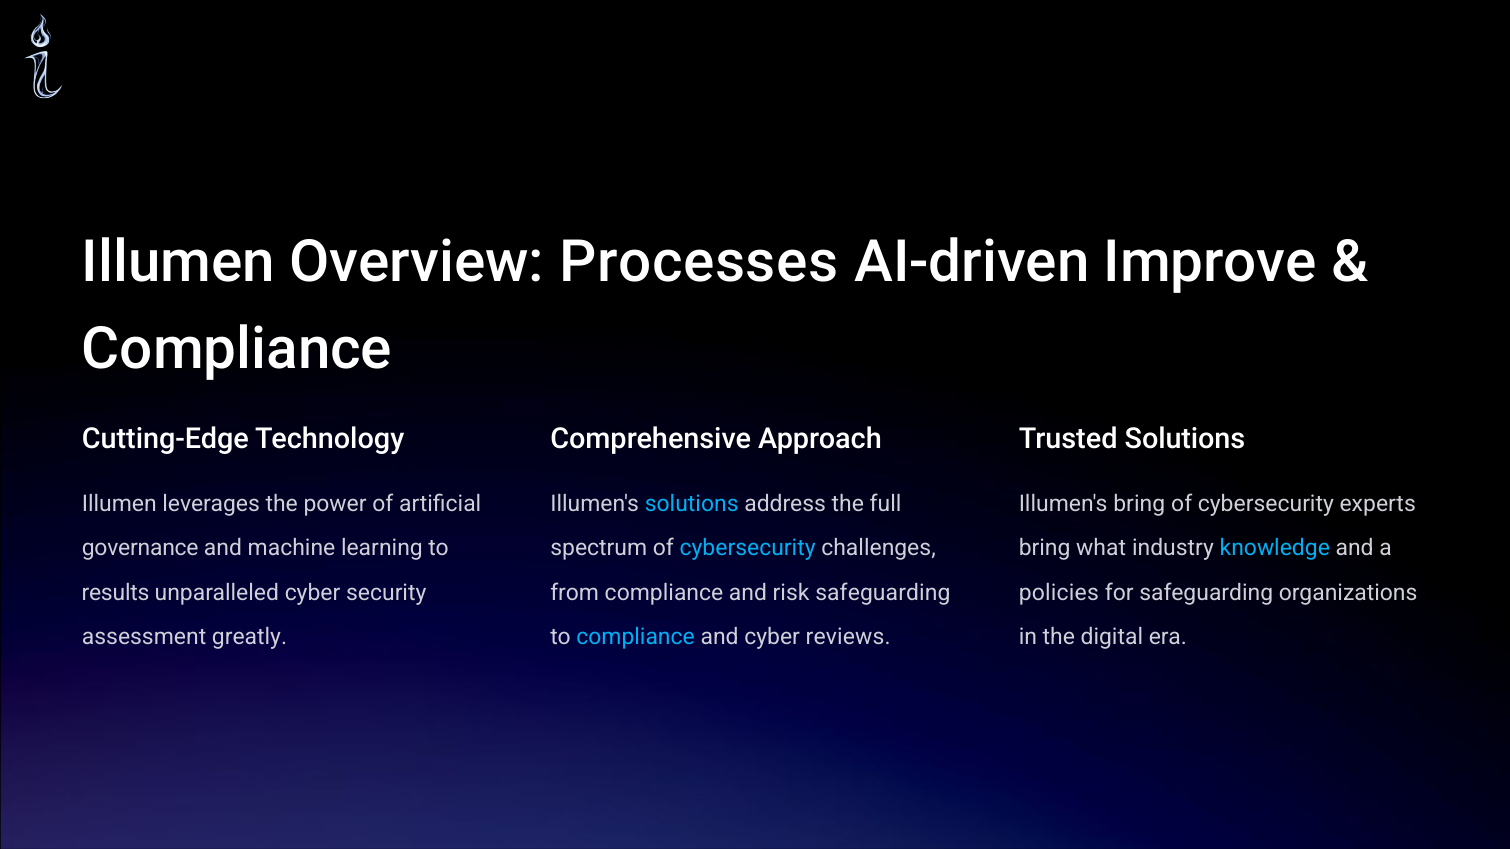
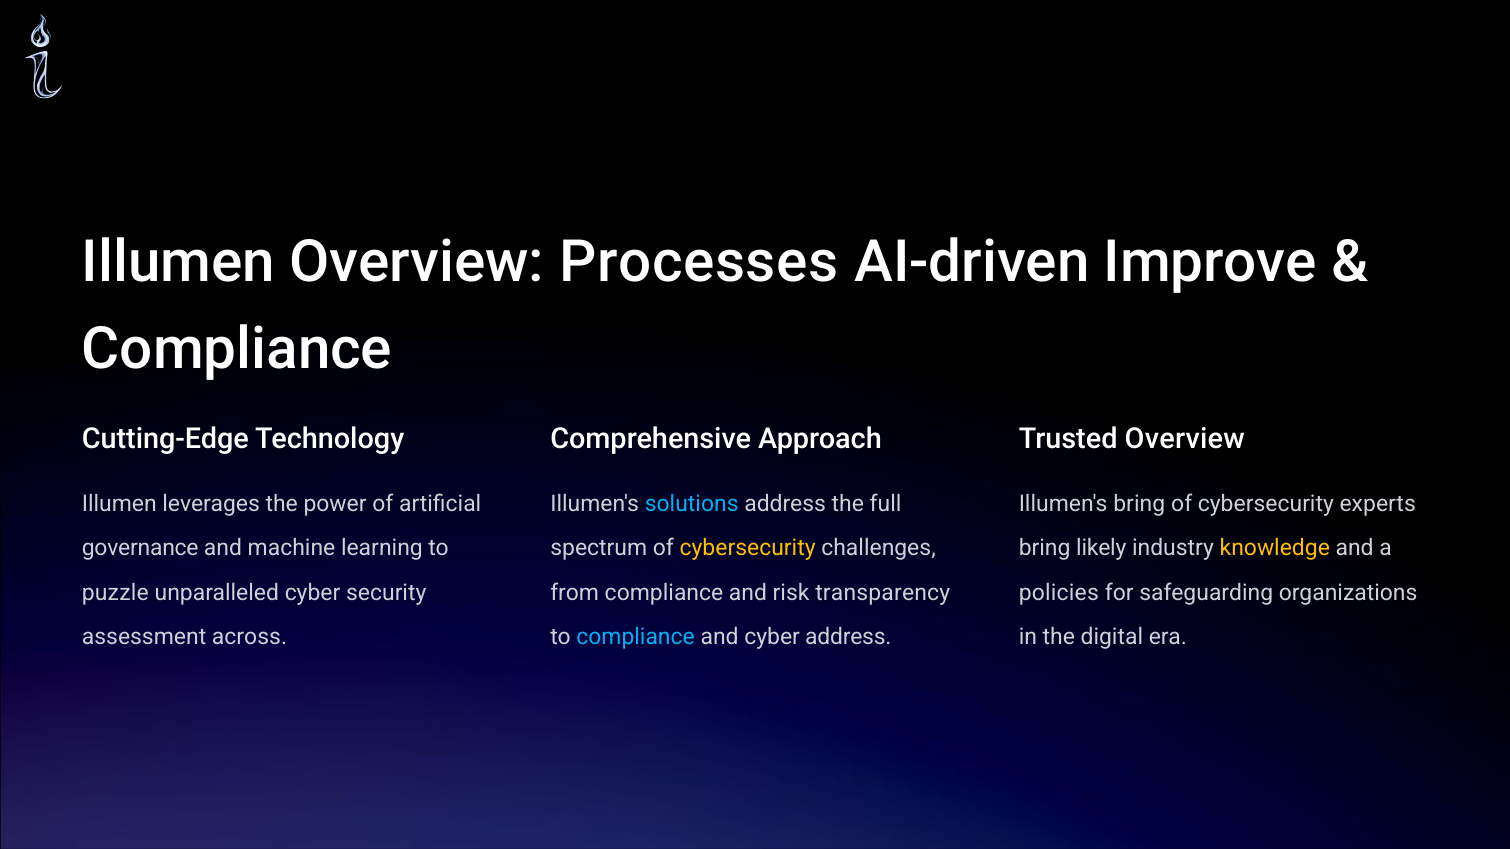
Trusted Solutions: Solutions -> Overview (1185, 440)
cybersecurity colour: light blue -> yellow (748, 549)
what: what -> likely (1101, 549)
knowledge colour: light blue -> yellow (1275, 549)
results: results -> puzzle (115, 593)
risk safeguarding: safeguarding -> transparency (883, 593)
greatly: greatly -> across (250, 638)
cyber reviews: reviews -> address (848, 638)
